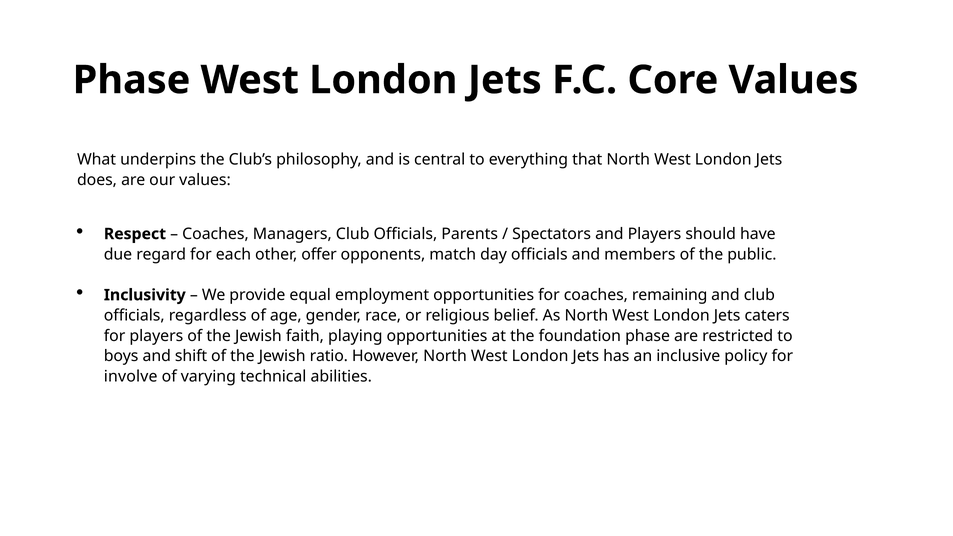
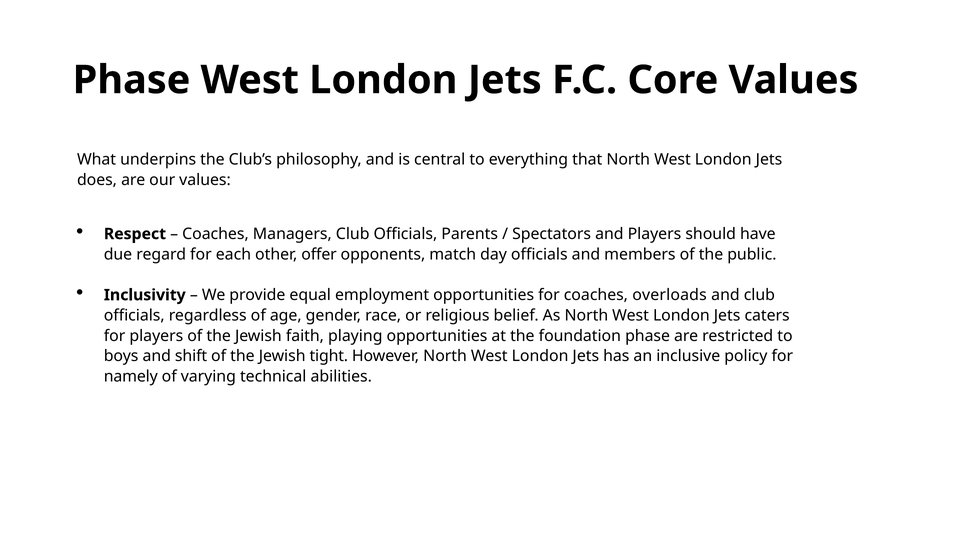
remaining: remaining -> overloads (670, 295)
ratio: ratio -> tight (329, 356)
involve: involve -> namely (131, 377)
